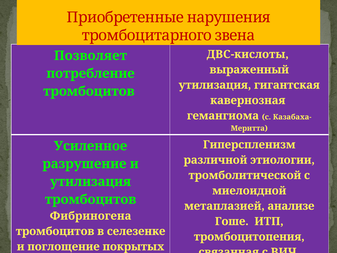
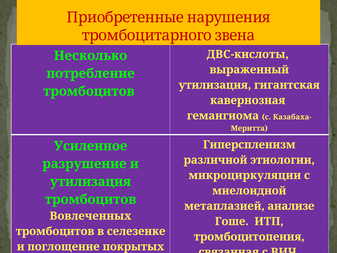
Позволяет: Позволяет -> Несколько (91, 56)
тромболитической: тромболитической -> микроциркуляции (245, 175)
Фибриногена: Фибриногена -> Вовлеченных (91, 216)
